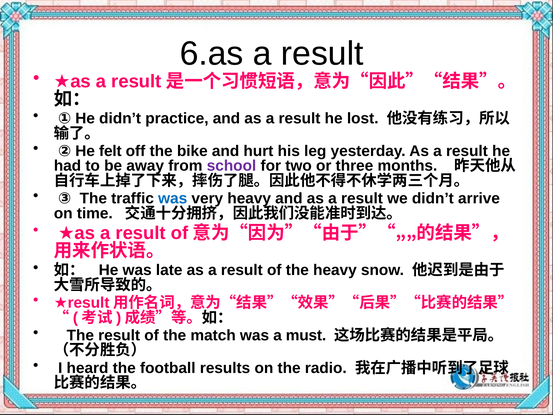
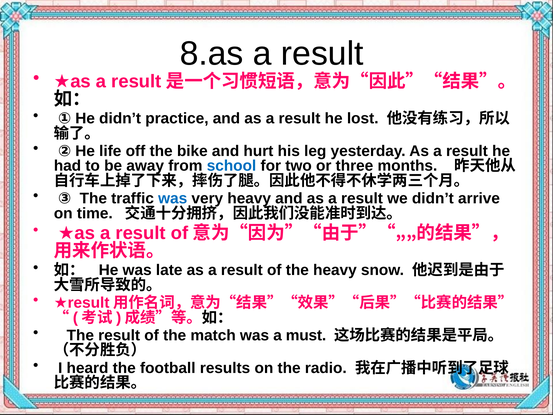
6.as: 6.as -> 8.as (212, 54)
felt: felt -> life (110, 151)
school colour: purple -> blue (231, 166)
